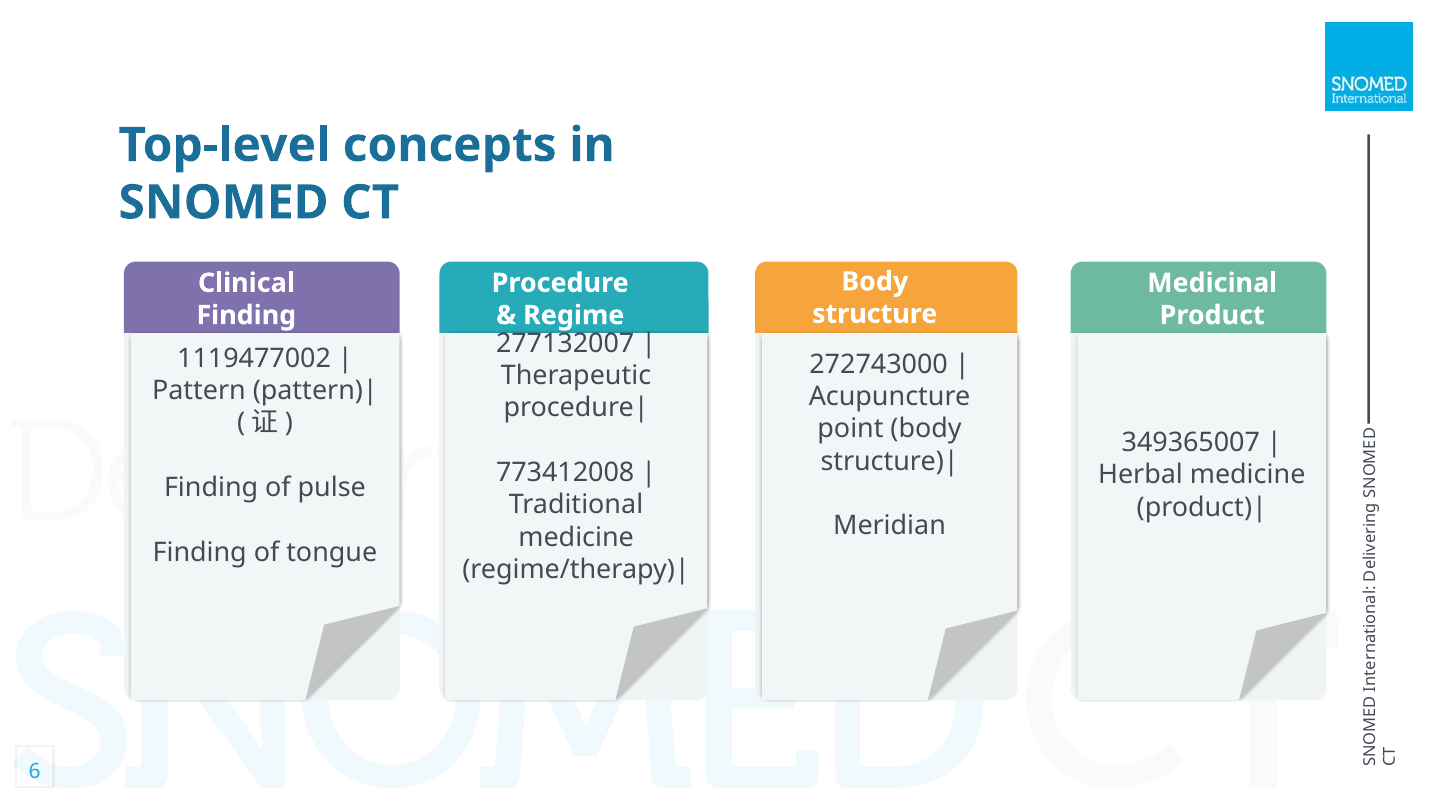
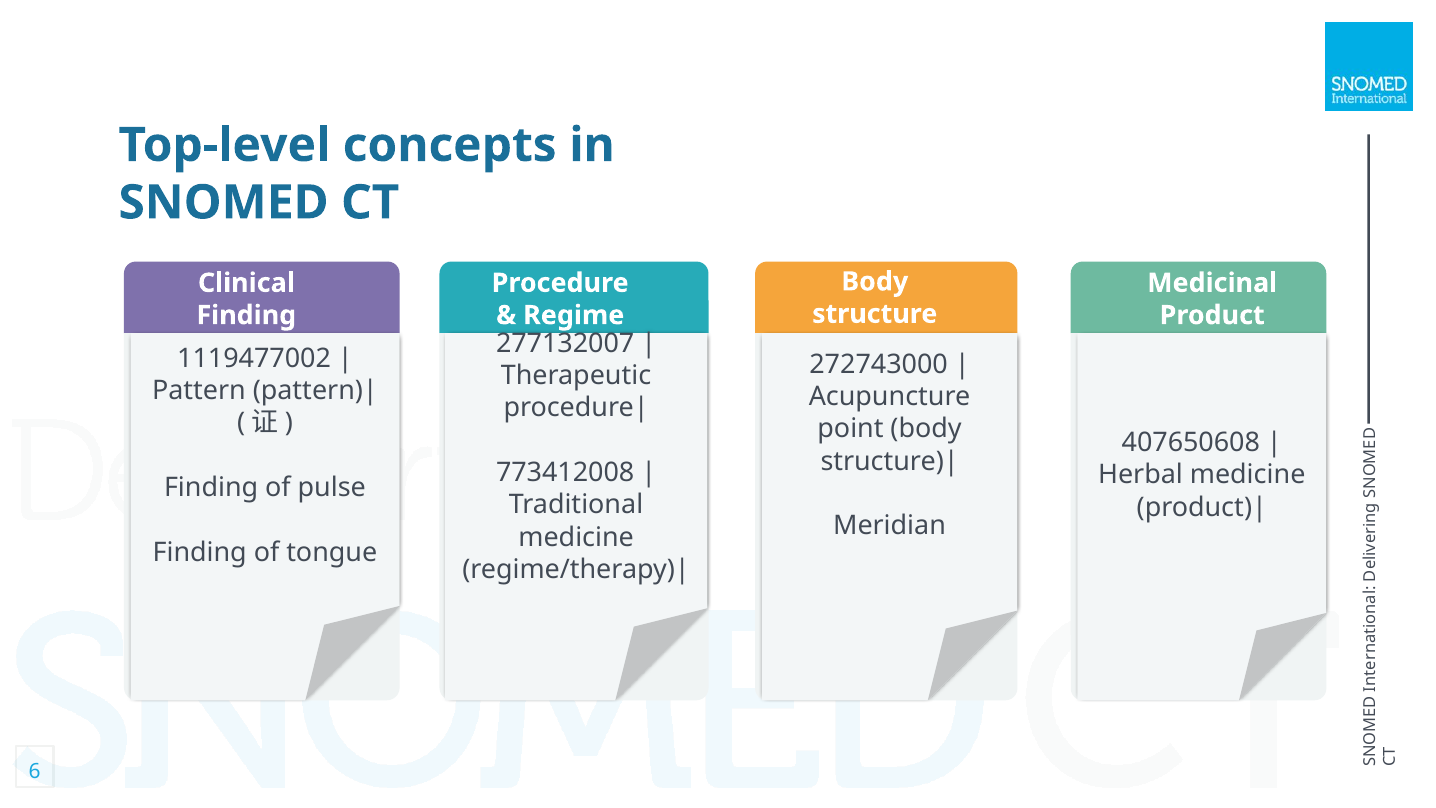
349365007: 349365007 -> 407650608 (1191, 442)
